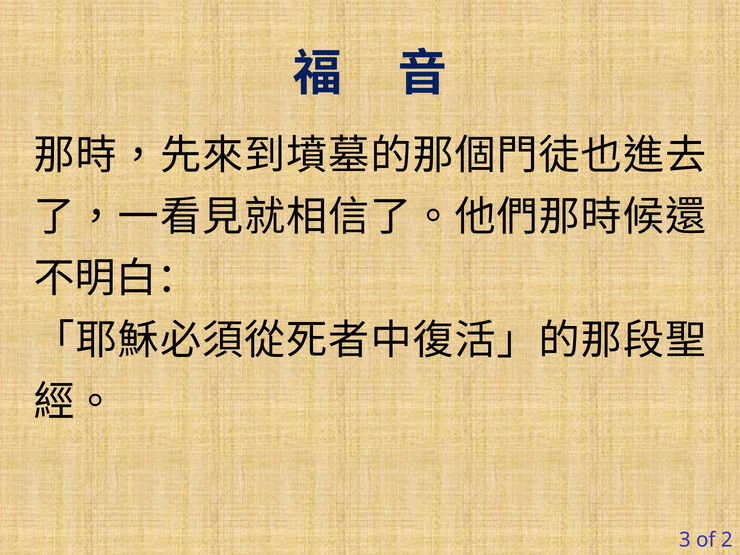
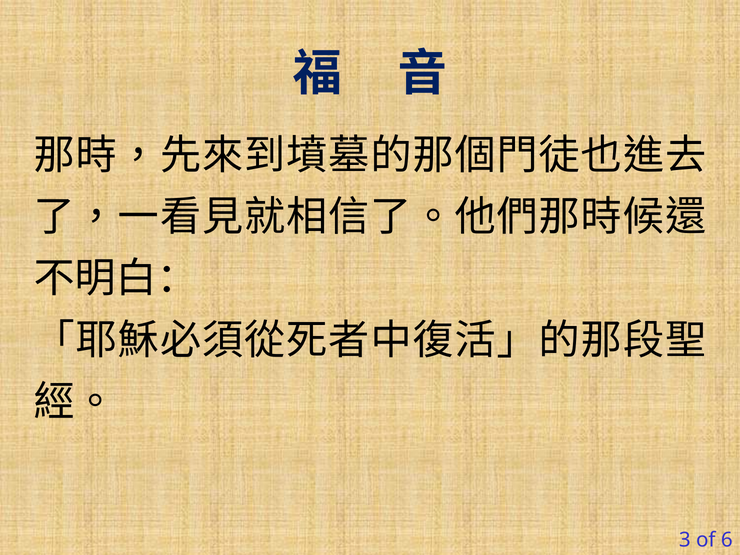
2: 2 -> 6 (727, 540)
